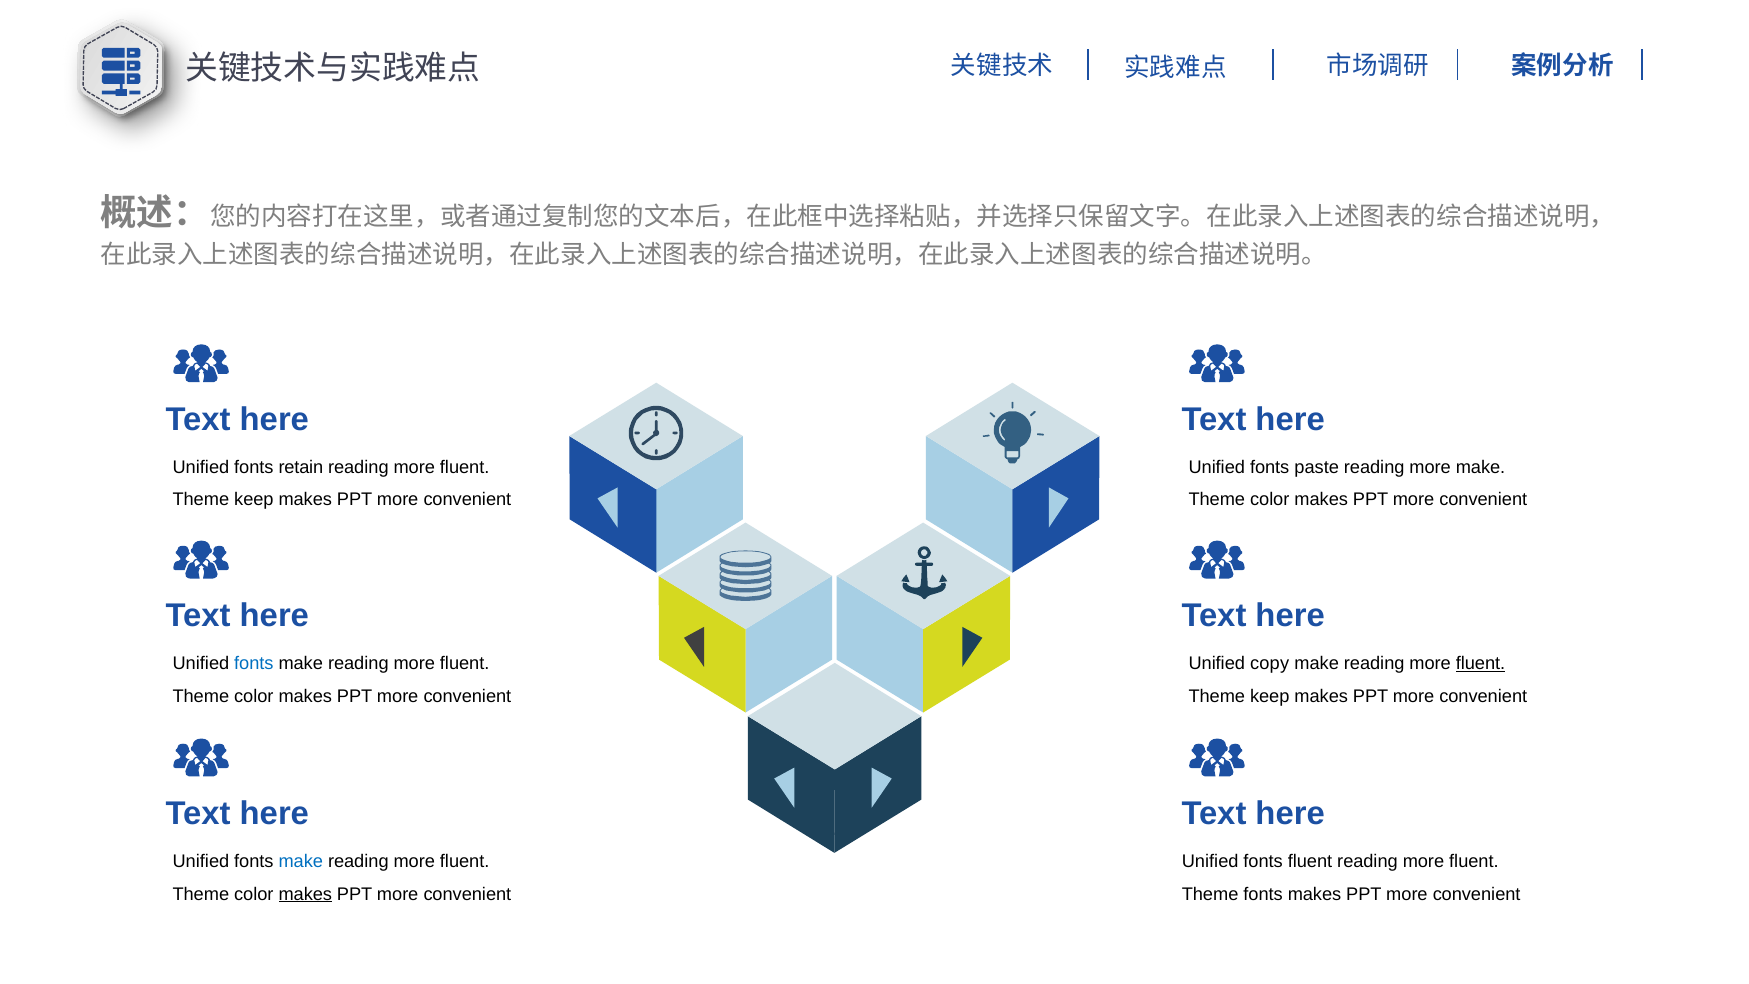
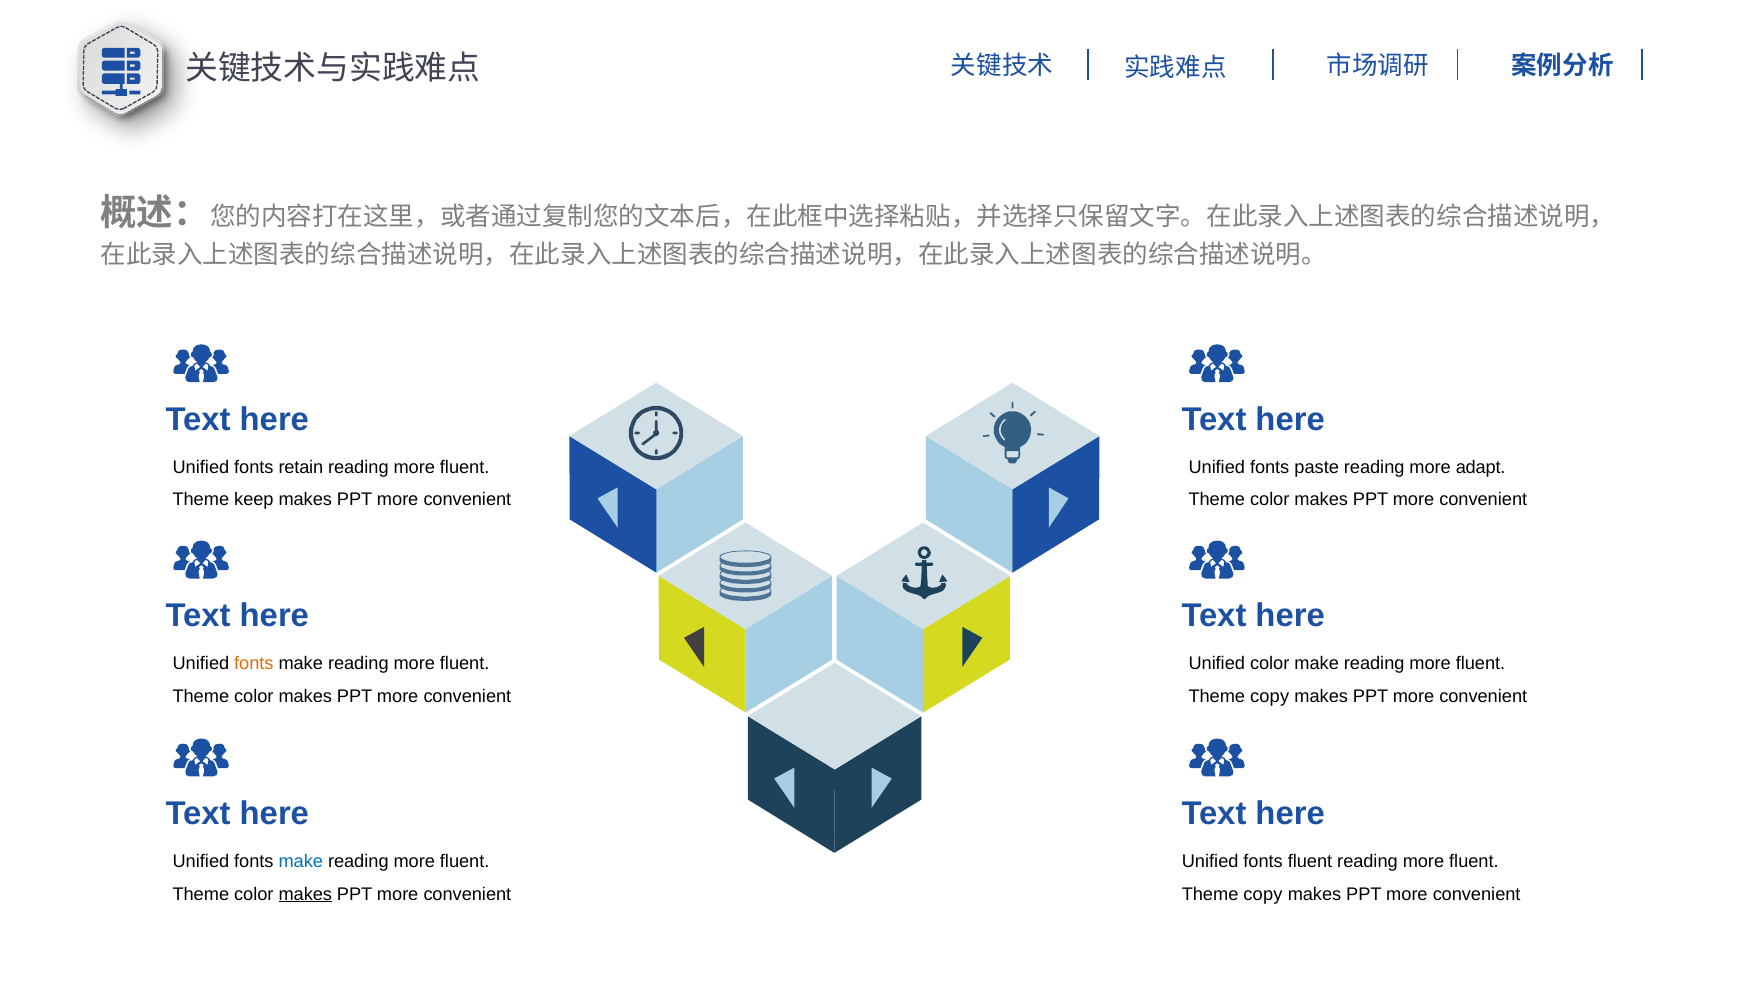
more make: make -> adapt (1481, 467)
fonts colour: blue -> orange (254, 663)
Unified copy: copy -> color (1270, 663)
fluent underline: present -> none (1481, 663)
keep: keep -> copy (1270, 696)
fonts: fonts -> copy (1263, 894)
